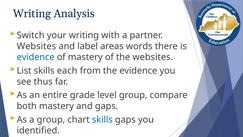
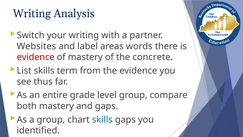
evidence colour: blue -> red (36, 57)
the websites: websites -> concrete (153, 57)
each: each -> term (67, 71)
